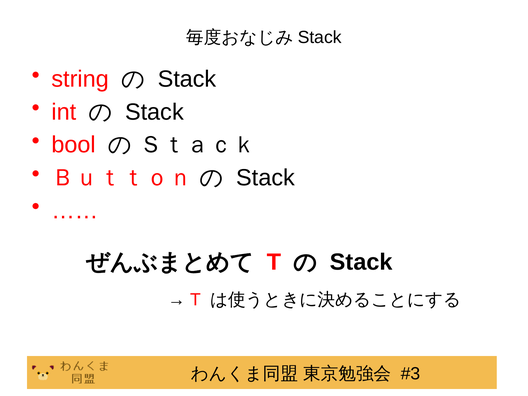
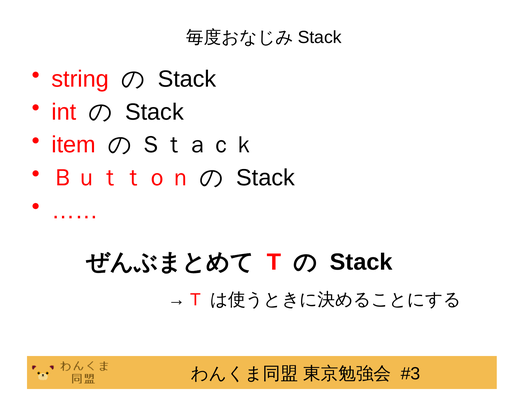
bool: bool -> item (74, 145)
